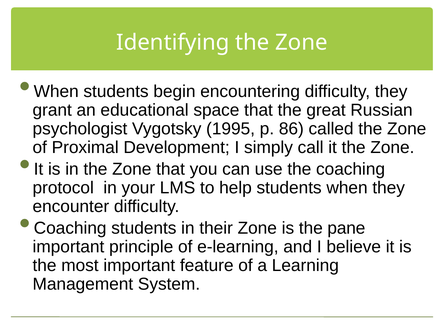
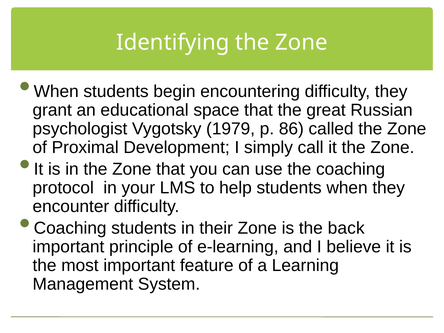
1995: 1995 -> 1979 (231, 129)
pane: pane -> back (346, 228)
